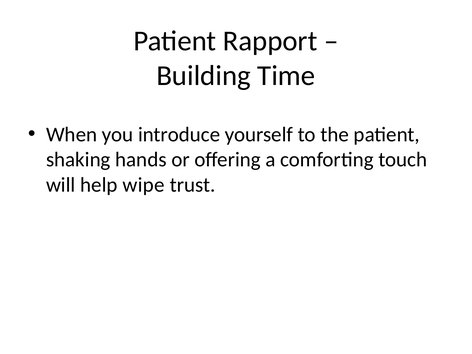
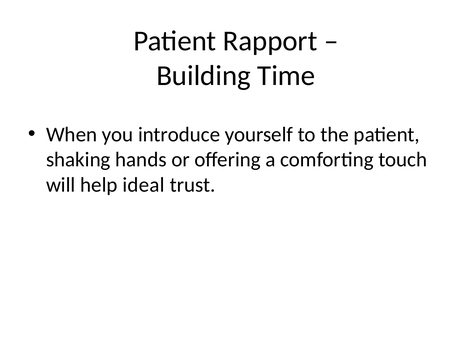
wipe: wipe -> ideal (144, 185)
